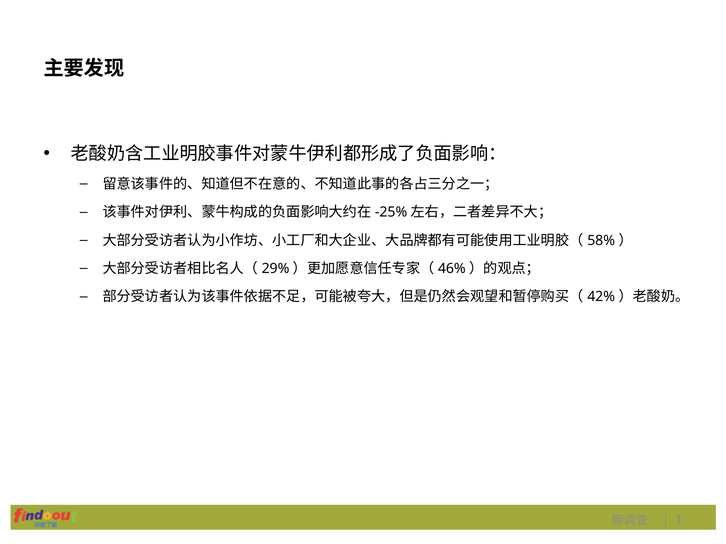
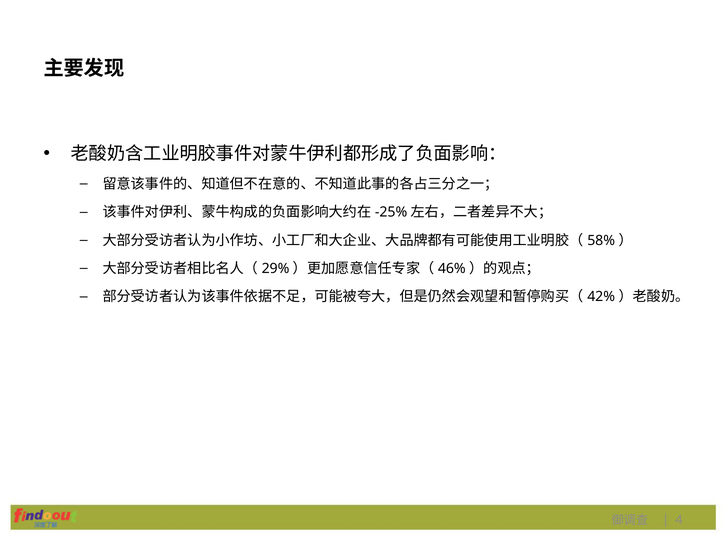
1: 1 -> 4 (679, 520)
